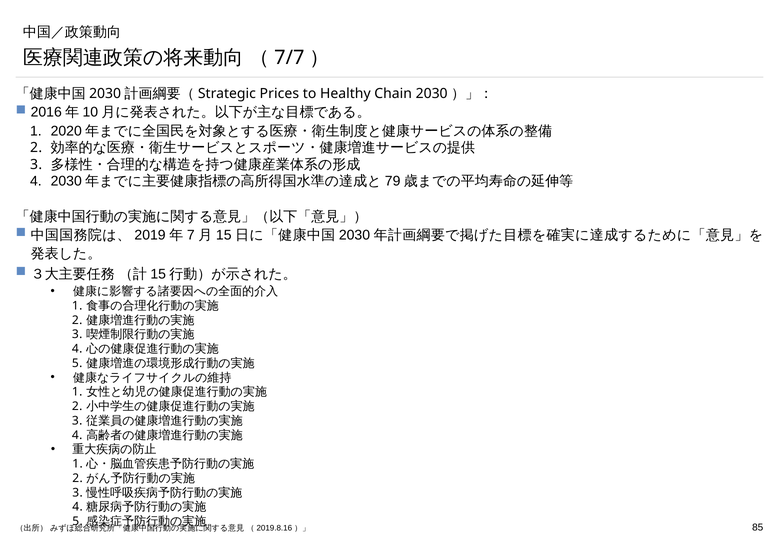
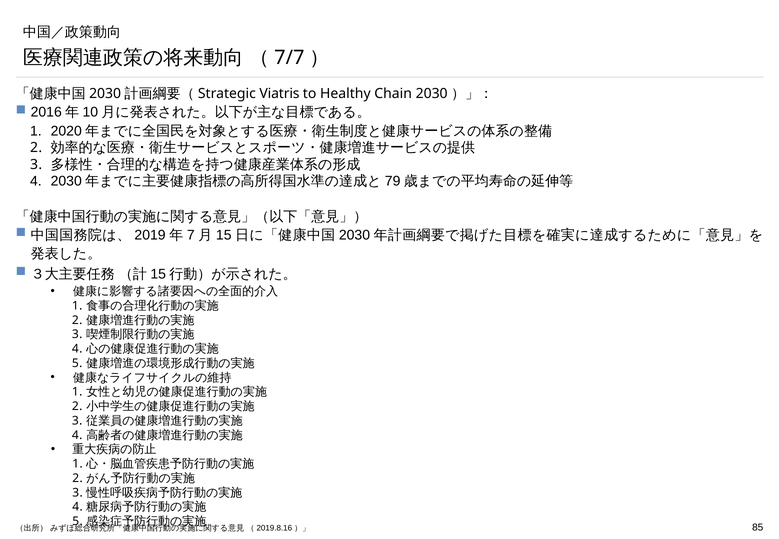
Prices: Prices -> Viatris (279, 94)
